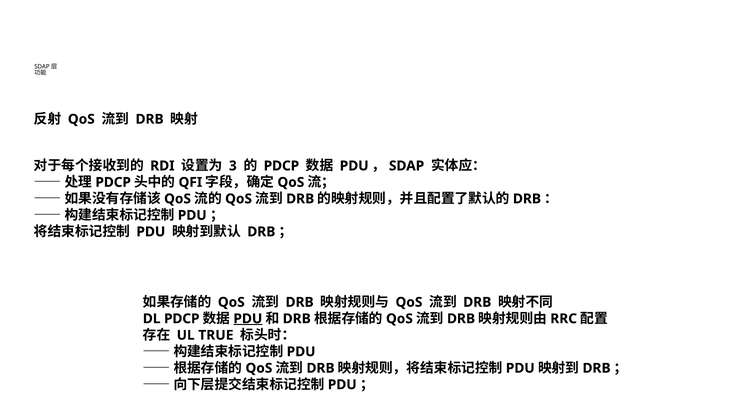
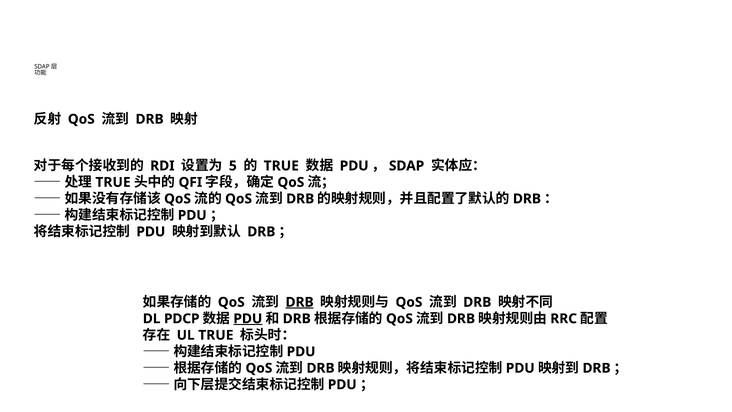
3: 3 -> 5 (233, 166)
PDCP: PDCP -> TRUE (281, 166)
PDCP: PDCP -> TRUE (113, 182)
DRB underline: none -> present (300, 302)
